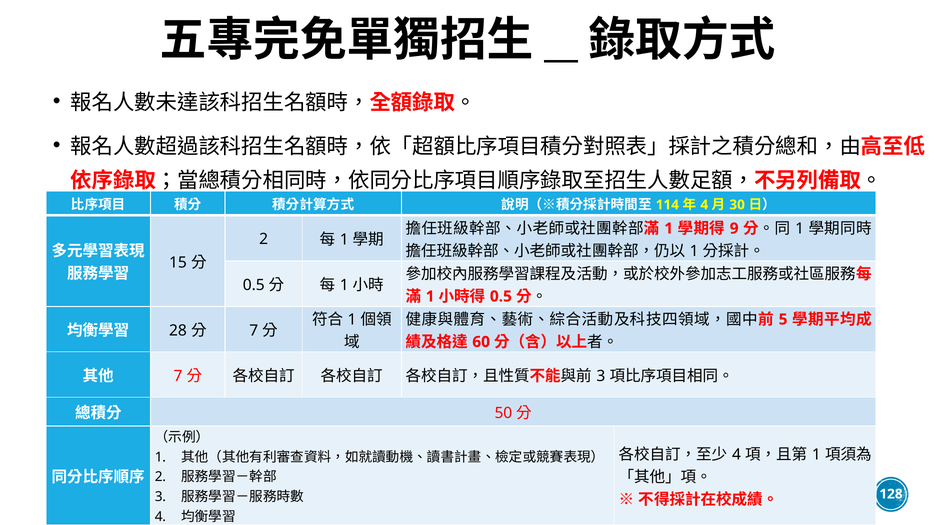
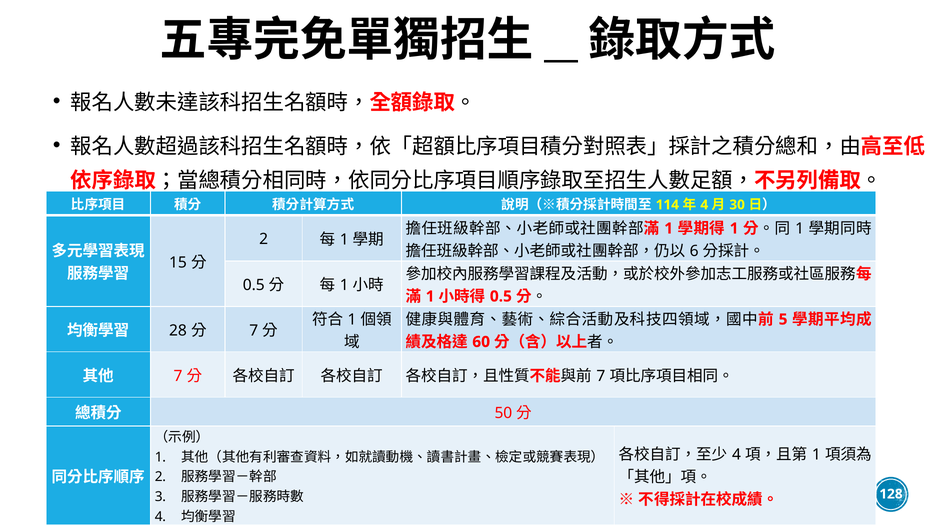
9: 9 -> 1 (734, 229)
1: 1 -> 6 (694, 251)
3: 3 -> 7 (601, 376)
